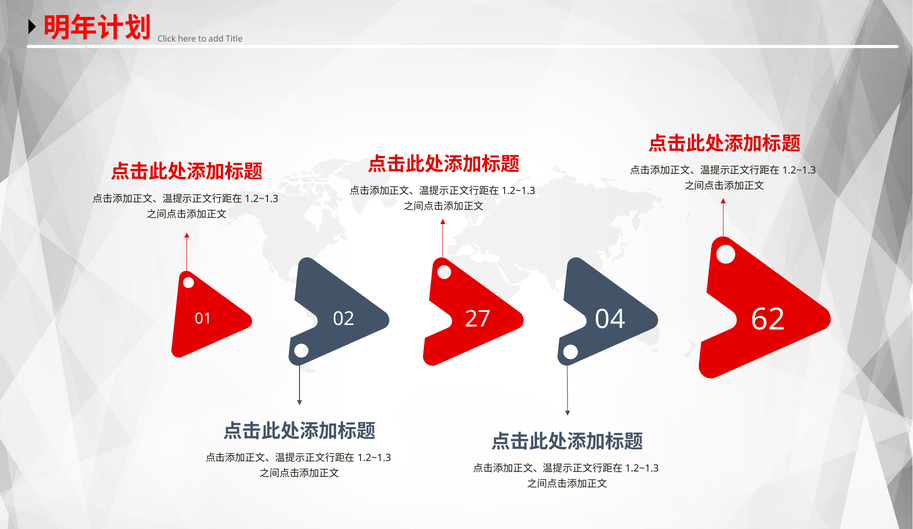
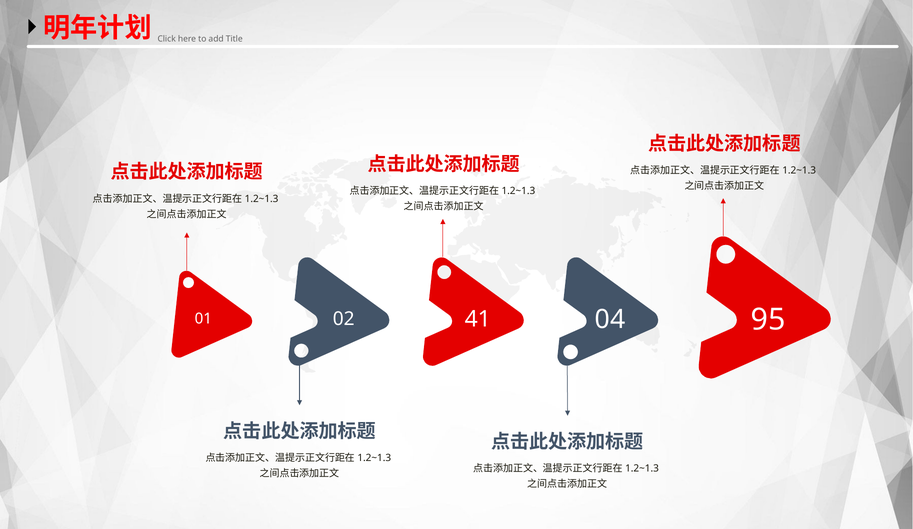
27: 27 -> 41 (478, 319)
62: 62 -> 95 (768, 319)
